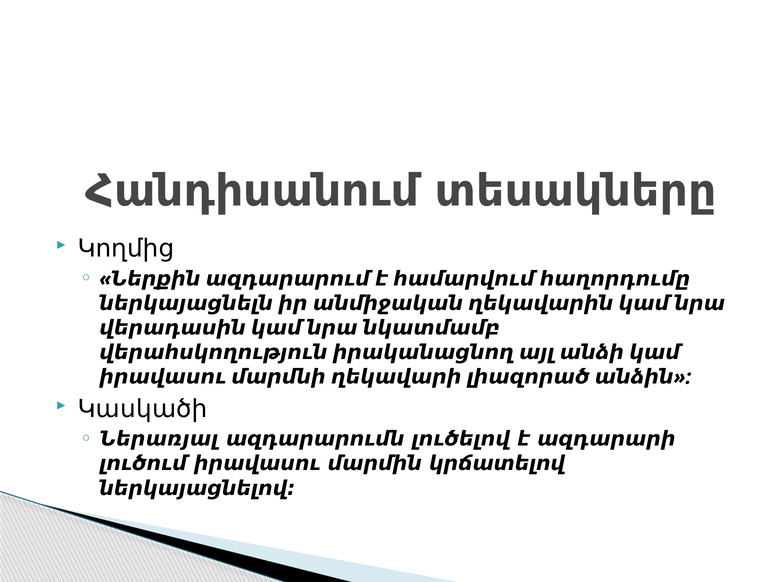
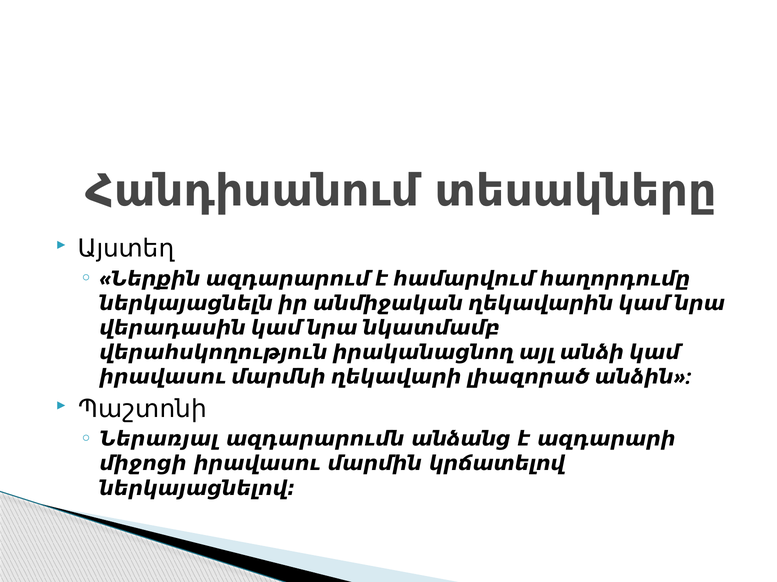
Կողմից: Կողմից -> Այստեղ (126, 249)
Կասկածի: Կասկածի -> Պաշտոնի (143, 409)
լուծելով: լուծելով -> անձանց (461, 440)
լուծում: լուծում -> միջոցի (143, 464)
